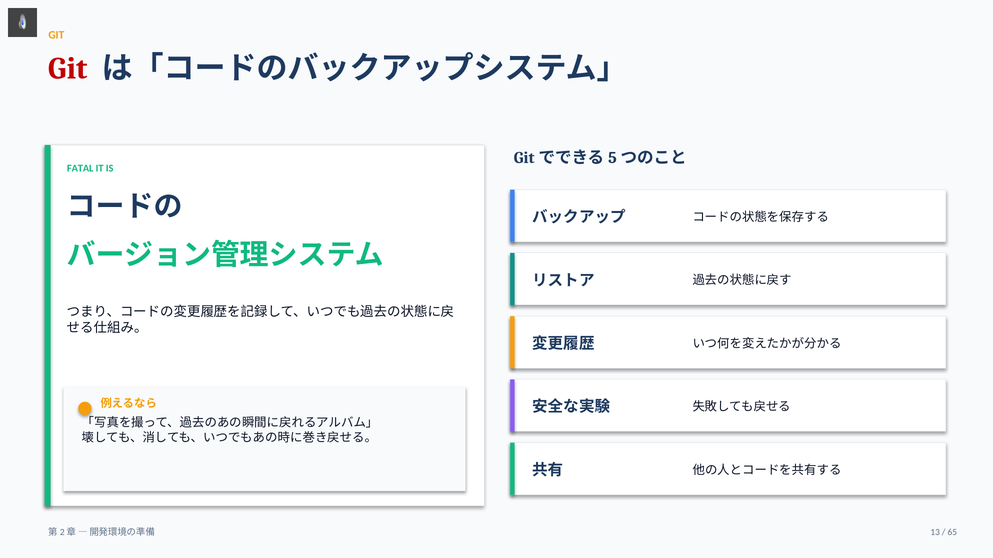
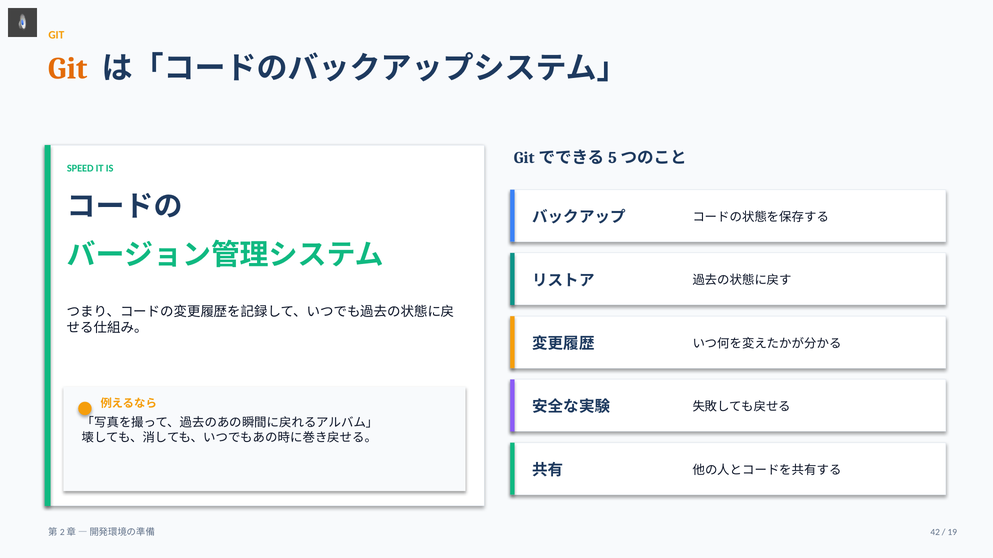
Git colour: red -> orange (68, 68)
FATAL: FATAL -> SPEED (80, 169)
13: 13 -> 42 (935, 533)
65: 65 -> 19 (952, 533)
